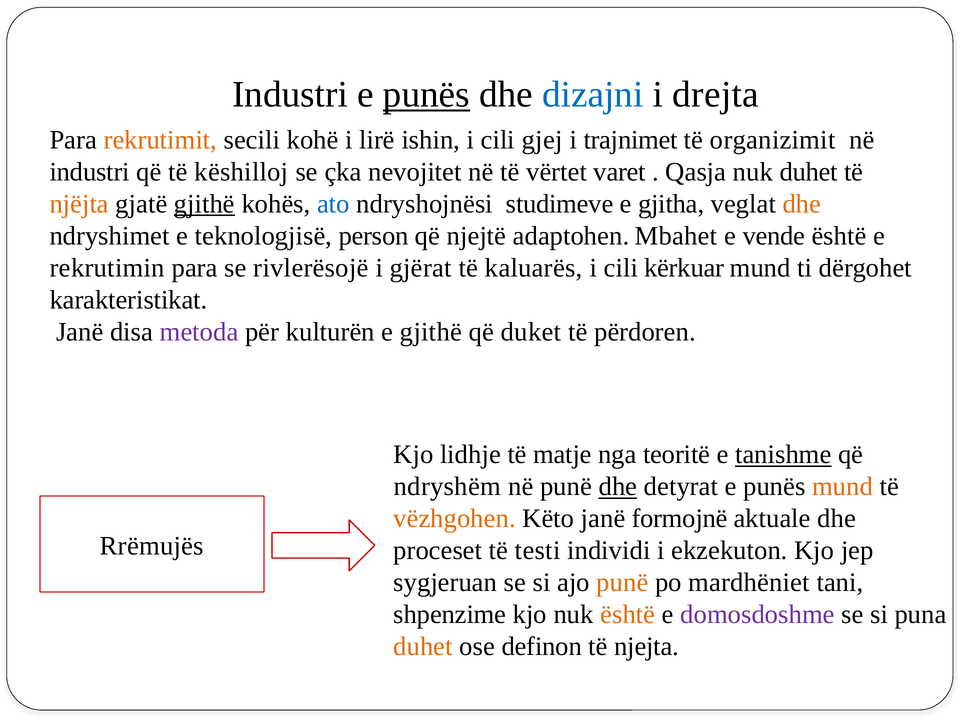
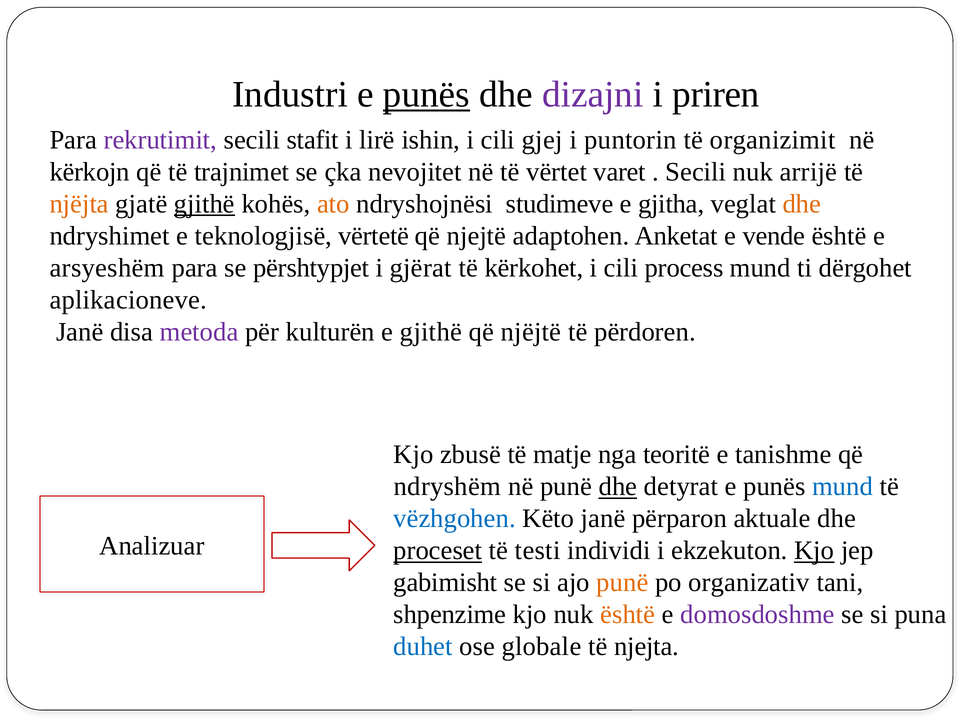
dizajni colour: blue -> purple (593, 95)
drejta: drejta -> priren (716, 95)
rekrutimit colour: orange -> purple (160, 140)
kohë: kohë -> stafit (313, 140)
trajnimet: trajnimet -> puntorin (630, 140)
industri: industri -> kërkojn (90, 172)
këshilloj: këshilloj -> trajnimet (242, 172)
Qasja: Qasja -> Secili (696, 172)
nuk duhet: duhet -> arrijë (808, 172)
ato colour: blue -> orange (333, 204)
person: person -> vërtetë (374, 236)
Mbahet: Mbahet -> Anketat (676, 236)
rekrutimin: rekrutimin -> arsyeshëm (107, 268)
rivlerësojë: rivlerësojë -> përshtypjet (311, 268)
kaluarës: kaluarës -> kërkohet (534, 268)
kërkuar: kërkuar -> process (684, 268)
karakteristikat: karakteristikat -> aplikacioneve (128, 300)
duket: duket -> njëjtë (531, 332)
lidhje: lidhje -> zbusë (470, 455)
tanishme underline: present -> none (783, 455)
mund colour: orange -> blue (843, 487)
vëzhgohen colour: orange -> blue (455, 519)
formojnë: formojnë -> përparon (679, 519)
Rrëmujës: Rrëmujës -> Analizuar (152, 546)
proceset underline: none -> present (438, 551)
Kjo underline: none -> present (814, 551)
sygjeruan: sygjeruan -> gabimisht (445, 583)
mardhëniet: mardhëniet -> organizativ (749, 583)
duhet colour: orange -> blue (423, 647)
definon: definon -> globale (542, 647)
